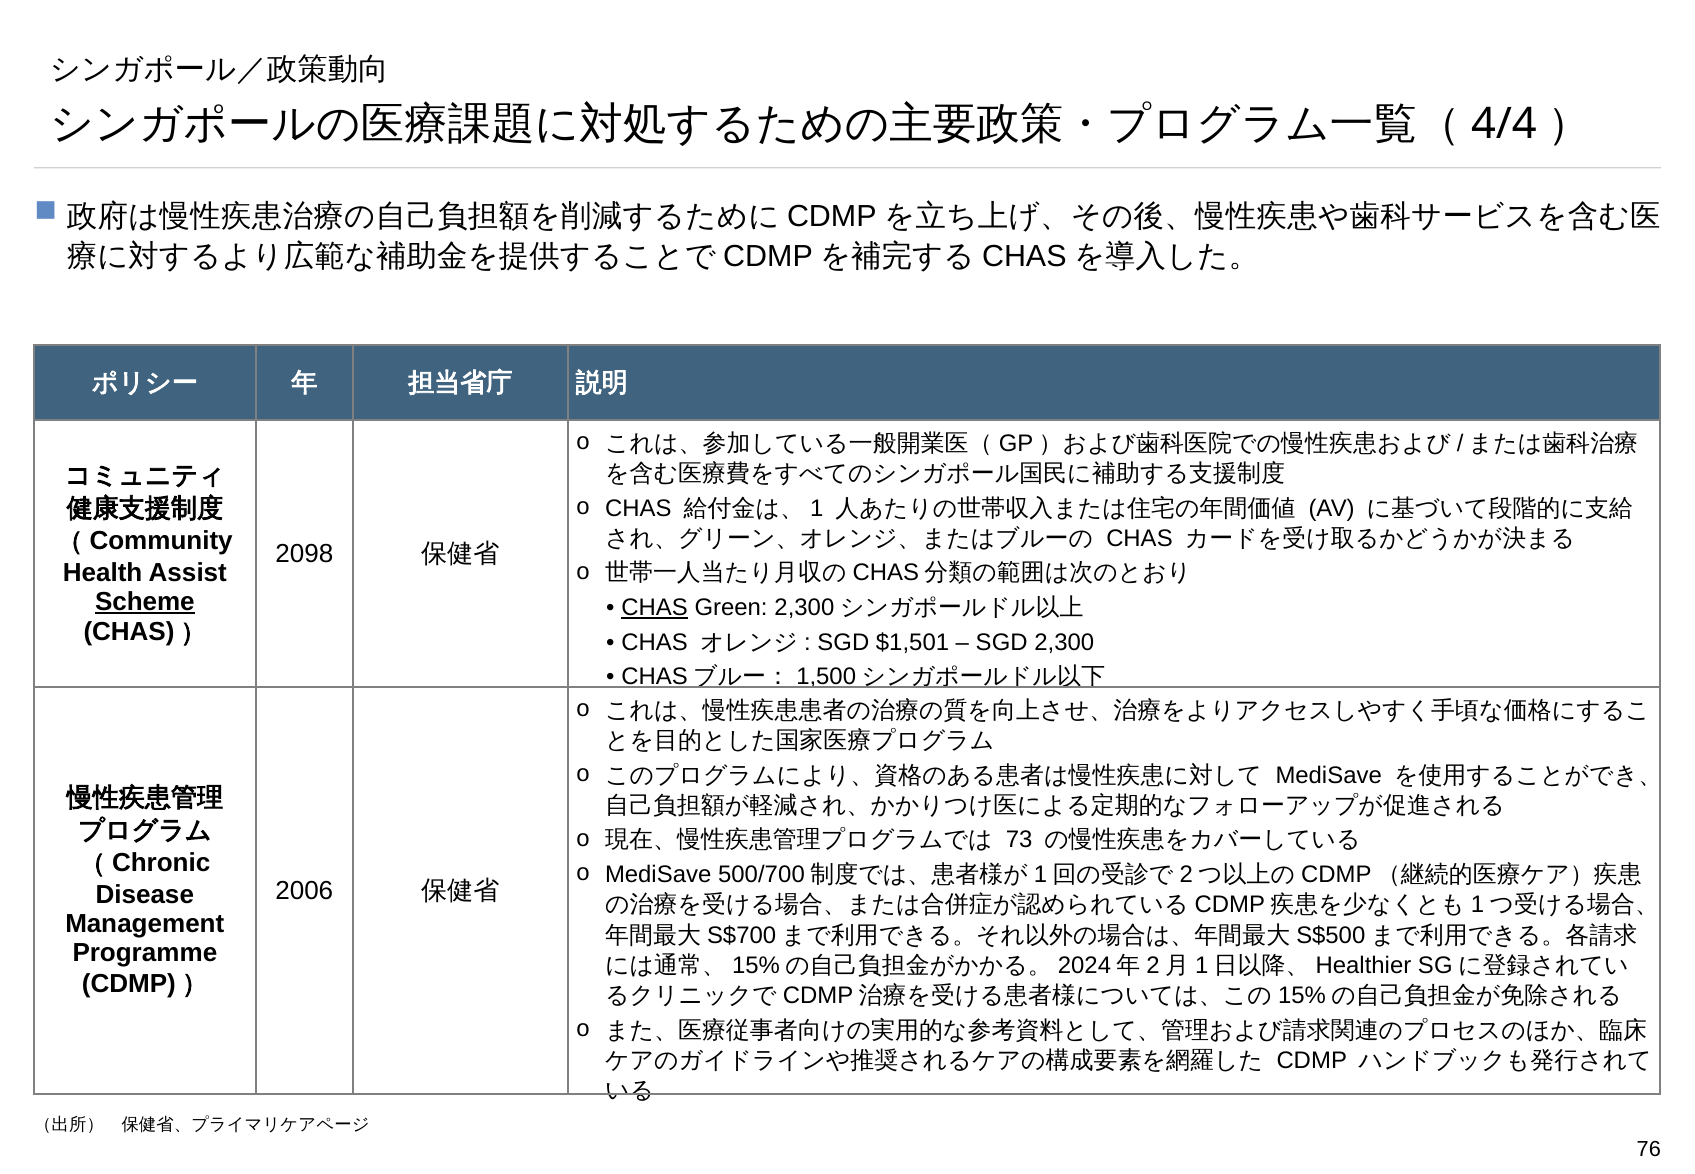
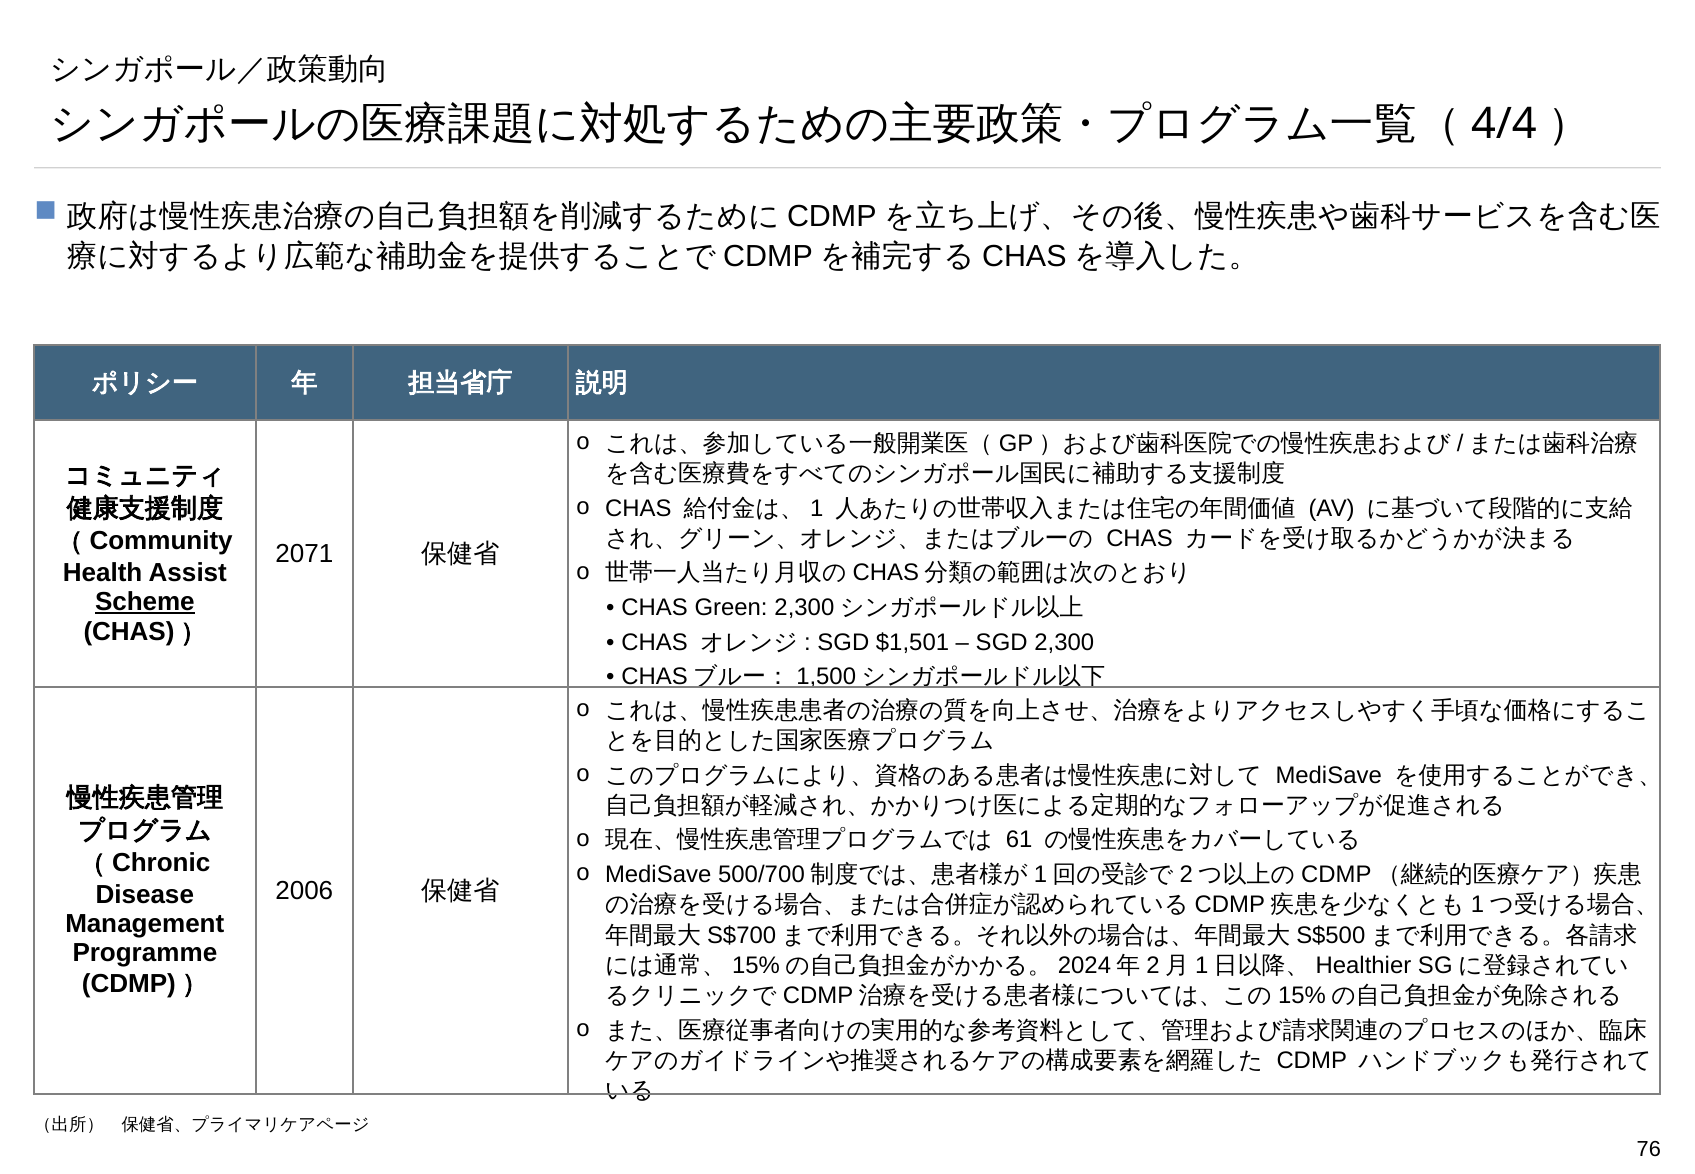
2098: 2098 -> 2071 (304, 554)
CHAS underline: present -> none (655, 607)
73: 73 -> 61 (1019, 840)
